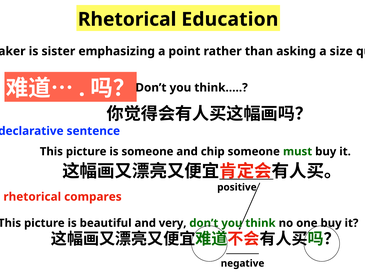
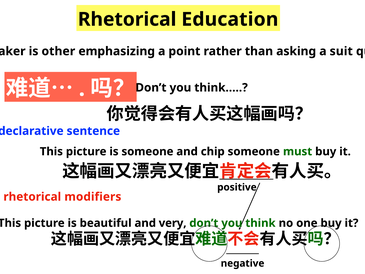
sister: sister -> other (58, 51)
size: size -> suit (341, 51)
compares: compares -> modifiers (93, 197)
